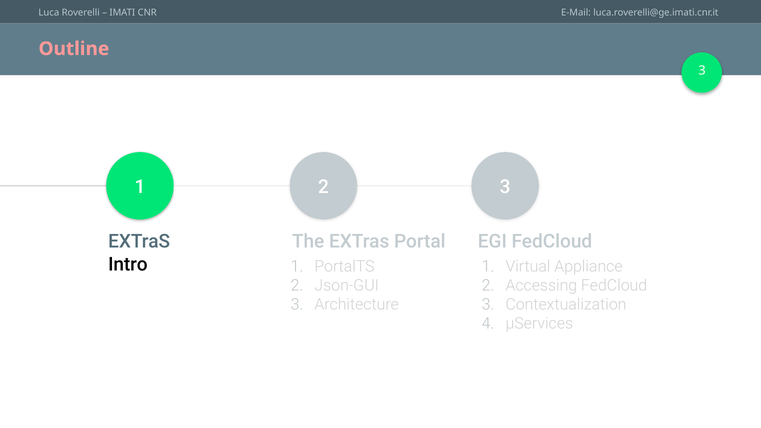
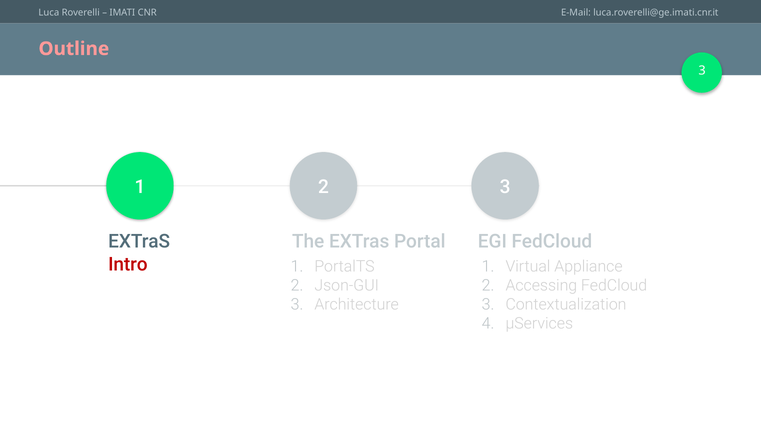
Intro colour: black -> red (128, 264)
